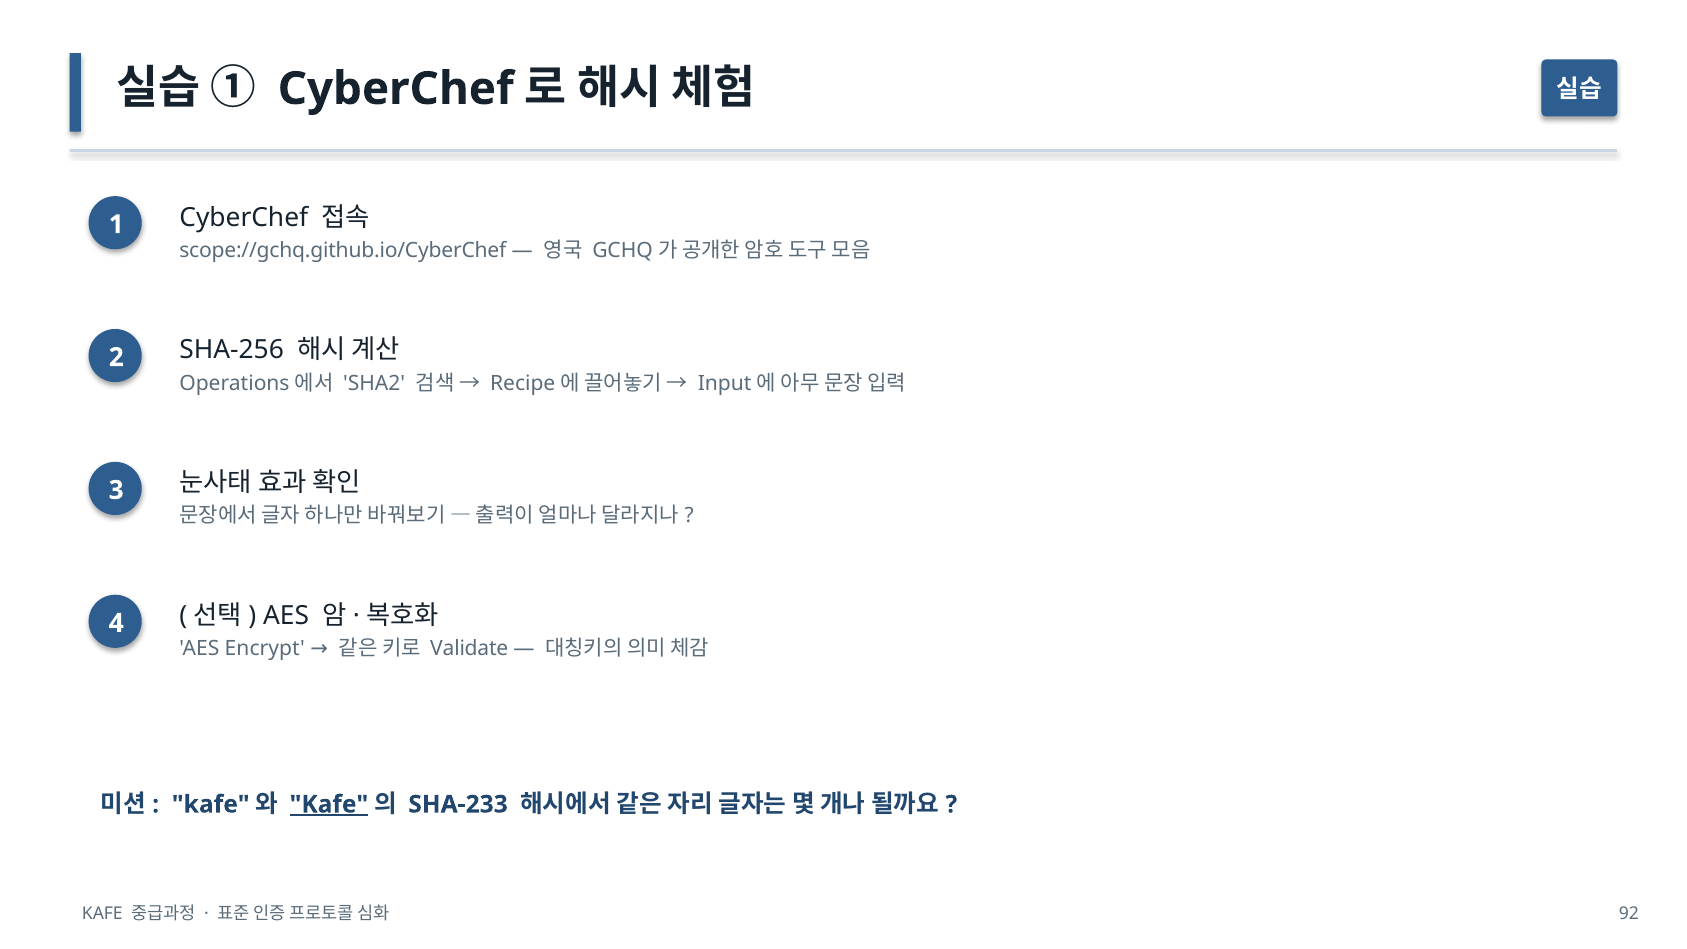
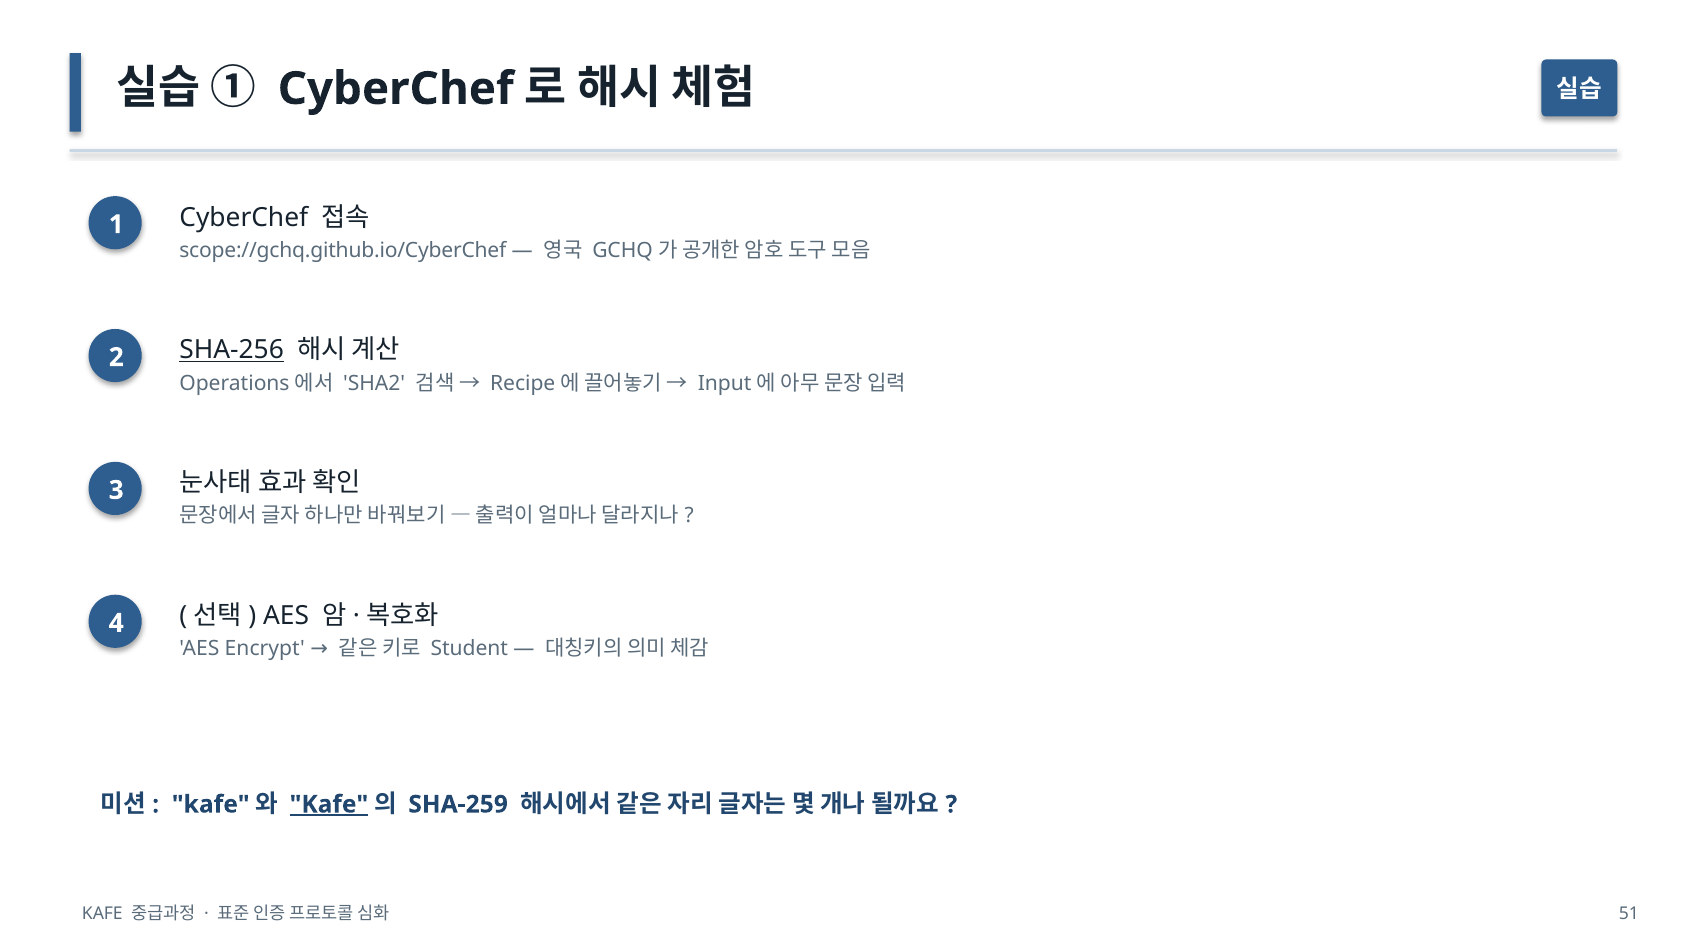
SHA-256 underline: none -> present (232, 350)
Validate: Validate -> Student (469, 649)
SHA-233: SHA-233 -> SHA-259 (458, 804)
92: 92 -> 51 (1629, 914)
